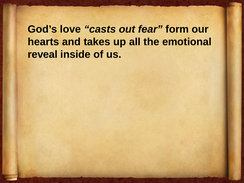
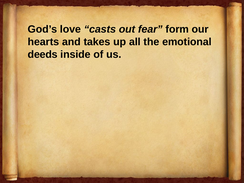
reveal: reveal -> deeds (43, 54)
